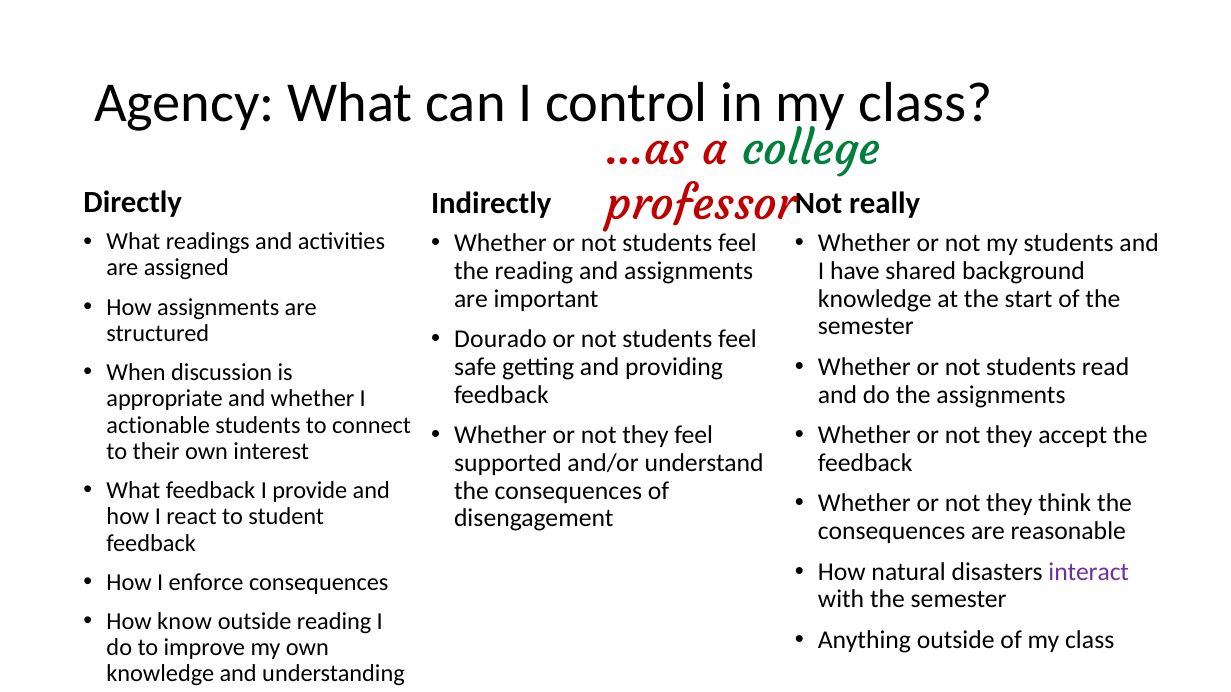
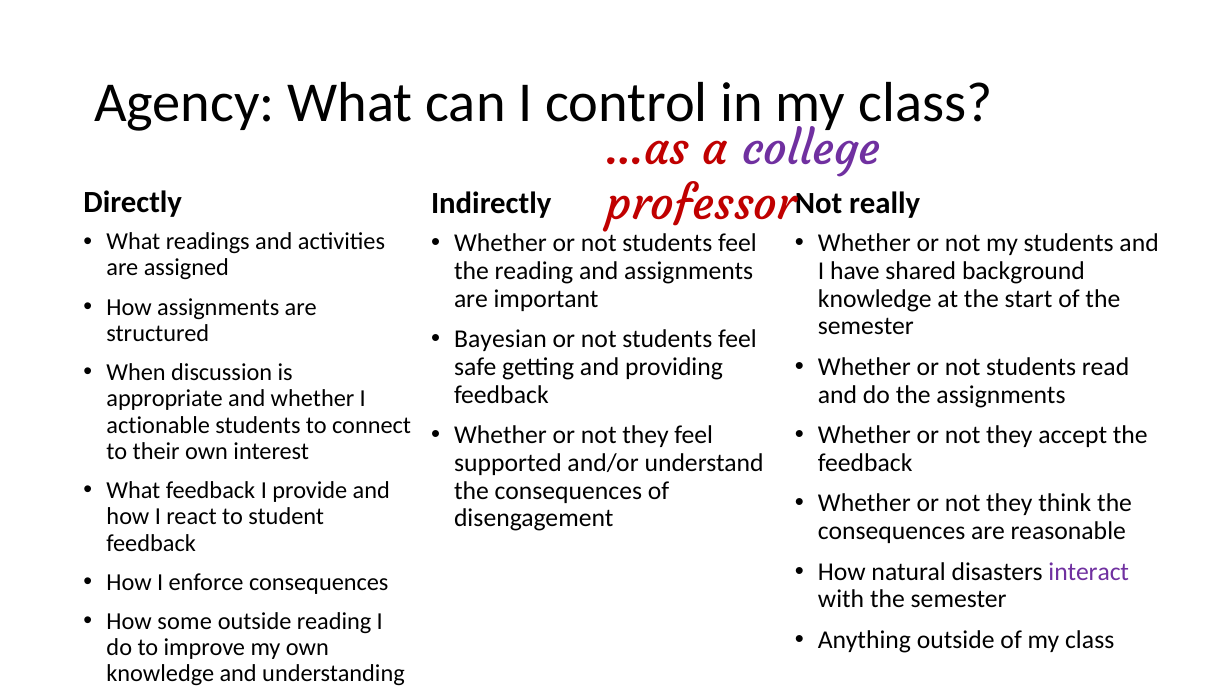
college colour: green -> purple (811, 149)
Dourado: Dourado -> Bayesian (500, 339)
know: know -> some (185, 622)
